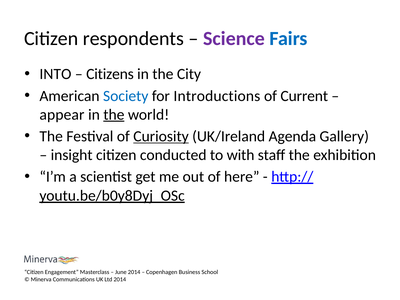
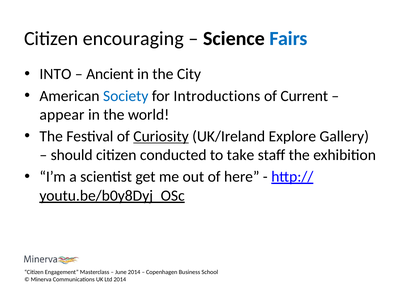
respondents: respondents -> encouraging (133, 38)
Science colour: purple -> black (234, 38)
Citizens: Citizens -> Ancient (110, 74)
the underline: present -> none (114, 115)
Agenda: Agenda -> Explore (292, 136)
insight: insight -> should (72, 155)
with: with -> take (240, 155)
